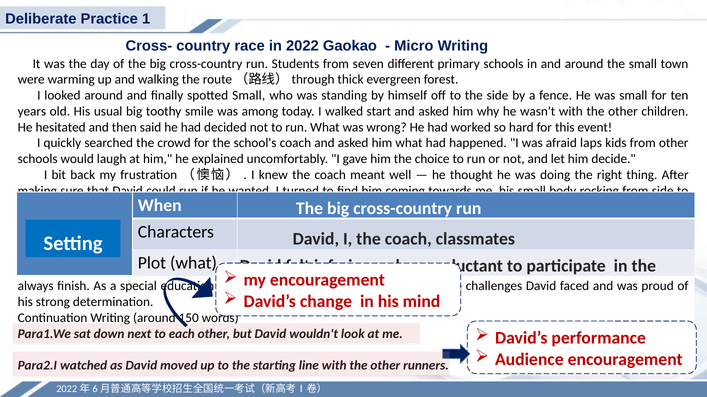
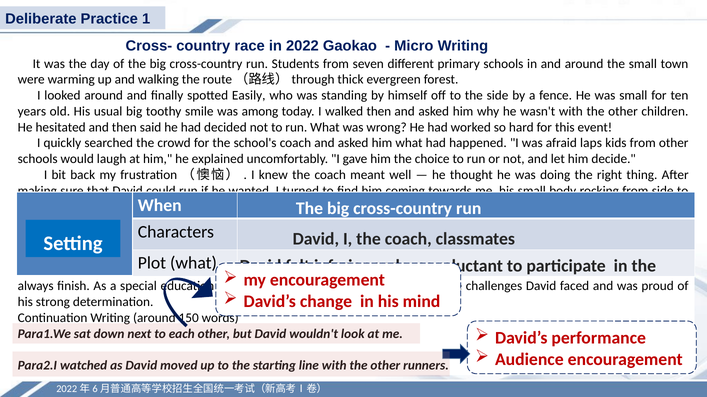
spotted Small: Small -> Easily (249, 96)
walked start: start -> then (379, 112)
